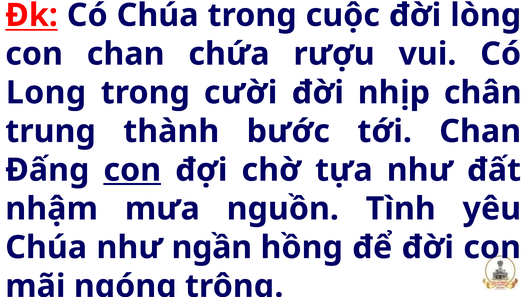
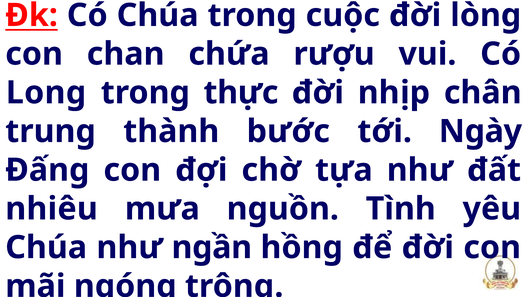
cười: cười -> thực (241, 93)
tới Chan: Chan -> Ngày (480, 131)
con underline: present -> none (132, 170)
nhậm: nhậm -> nhiêu (52, 208)
